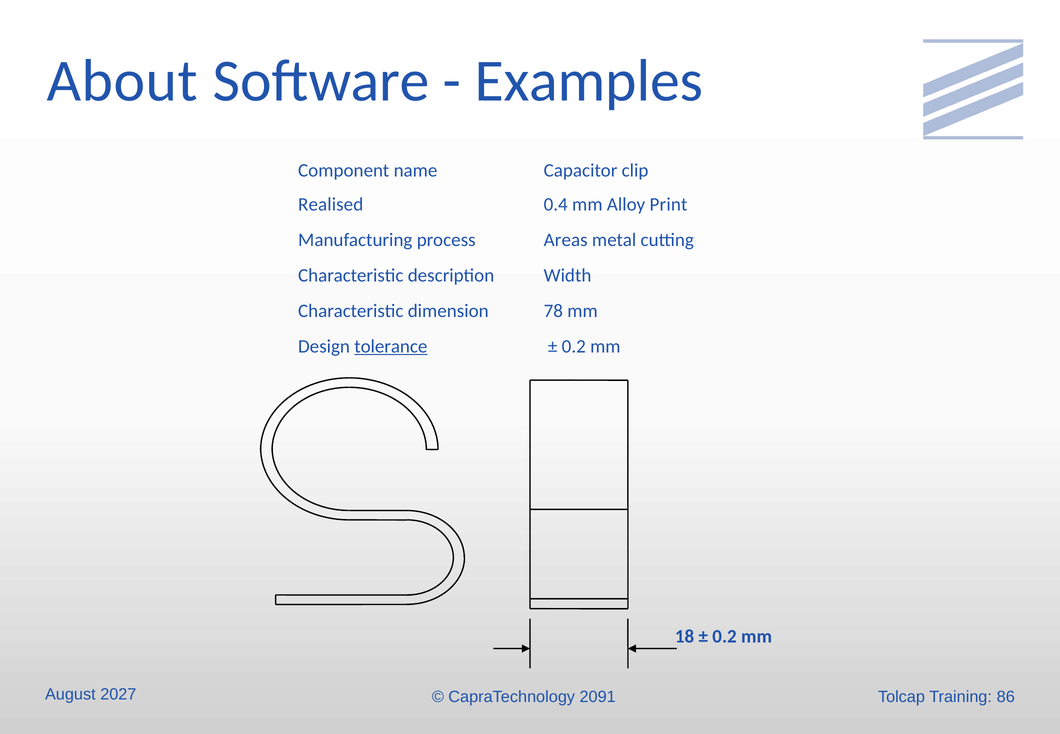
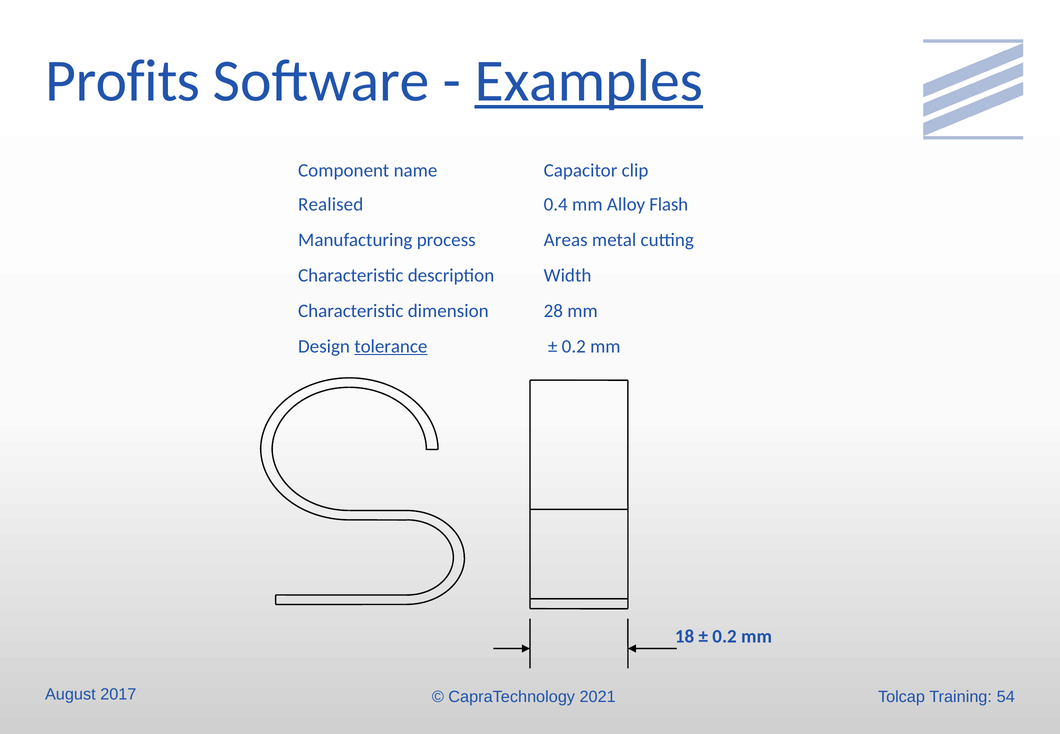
About: About -> Profits (123, 81)
Examples underline: none -> present (589, 81)
Print: Print -> Flash (669, 205)
78: 78 -> 28 (553, 311)
2027: 2027 -> 2017 (118, 694)
2091: 2091 -> 2021 (598, 697)
86: 86 -> 54 (1006, 697)
